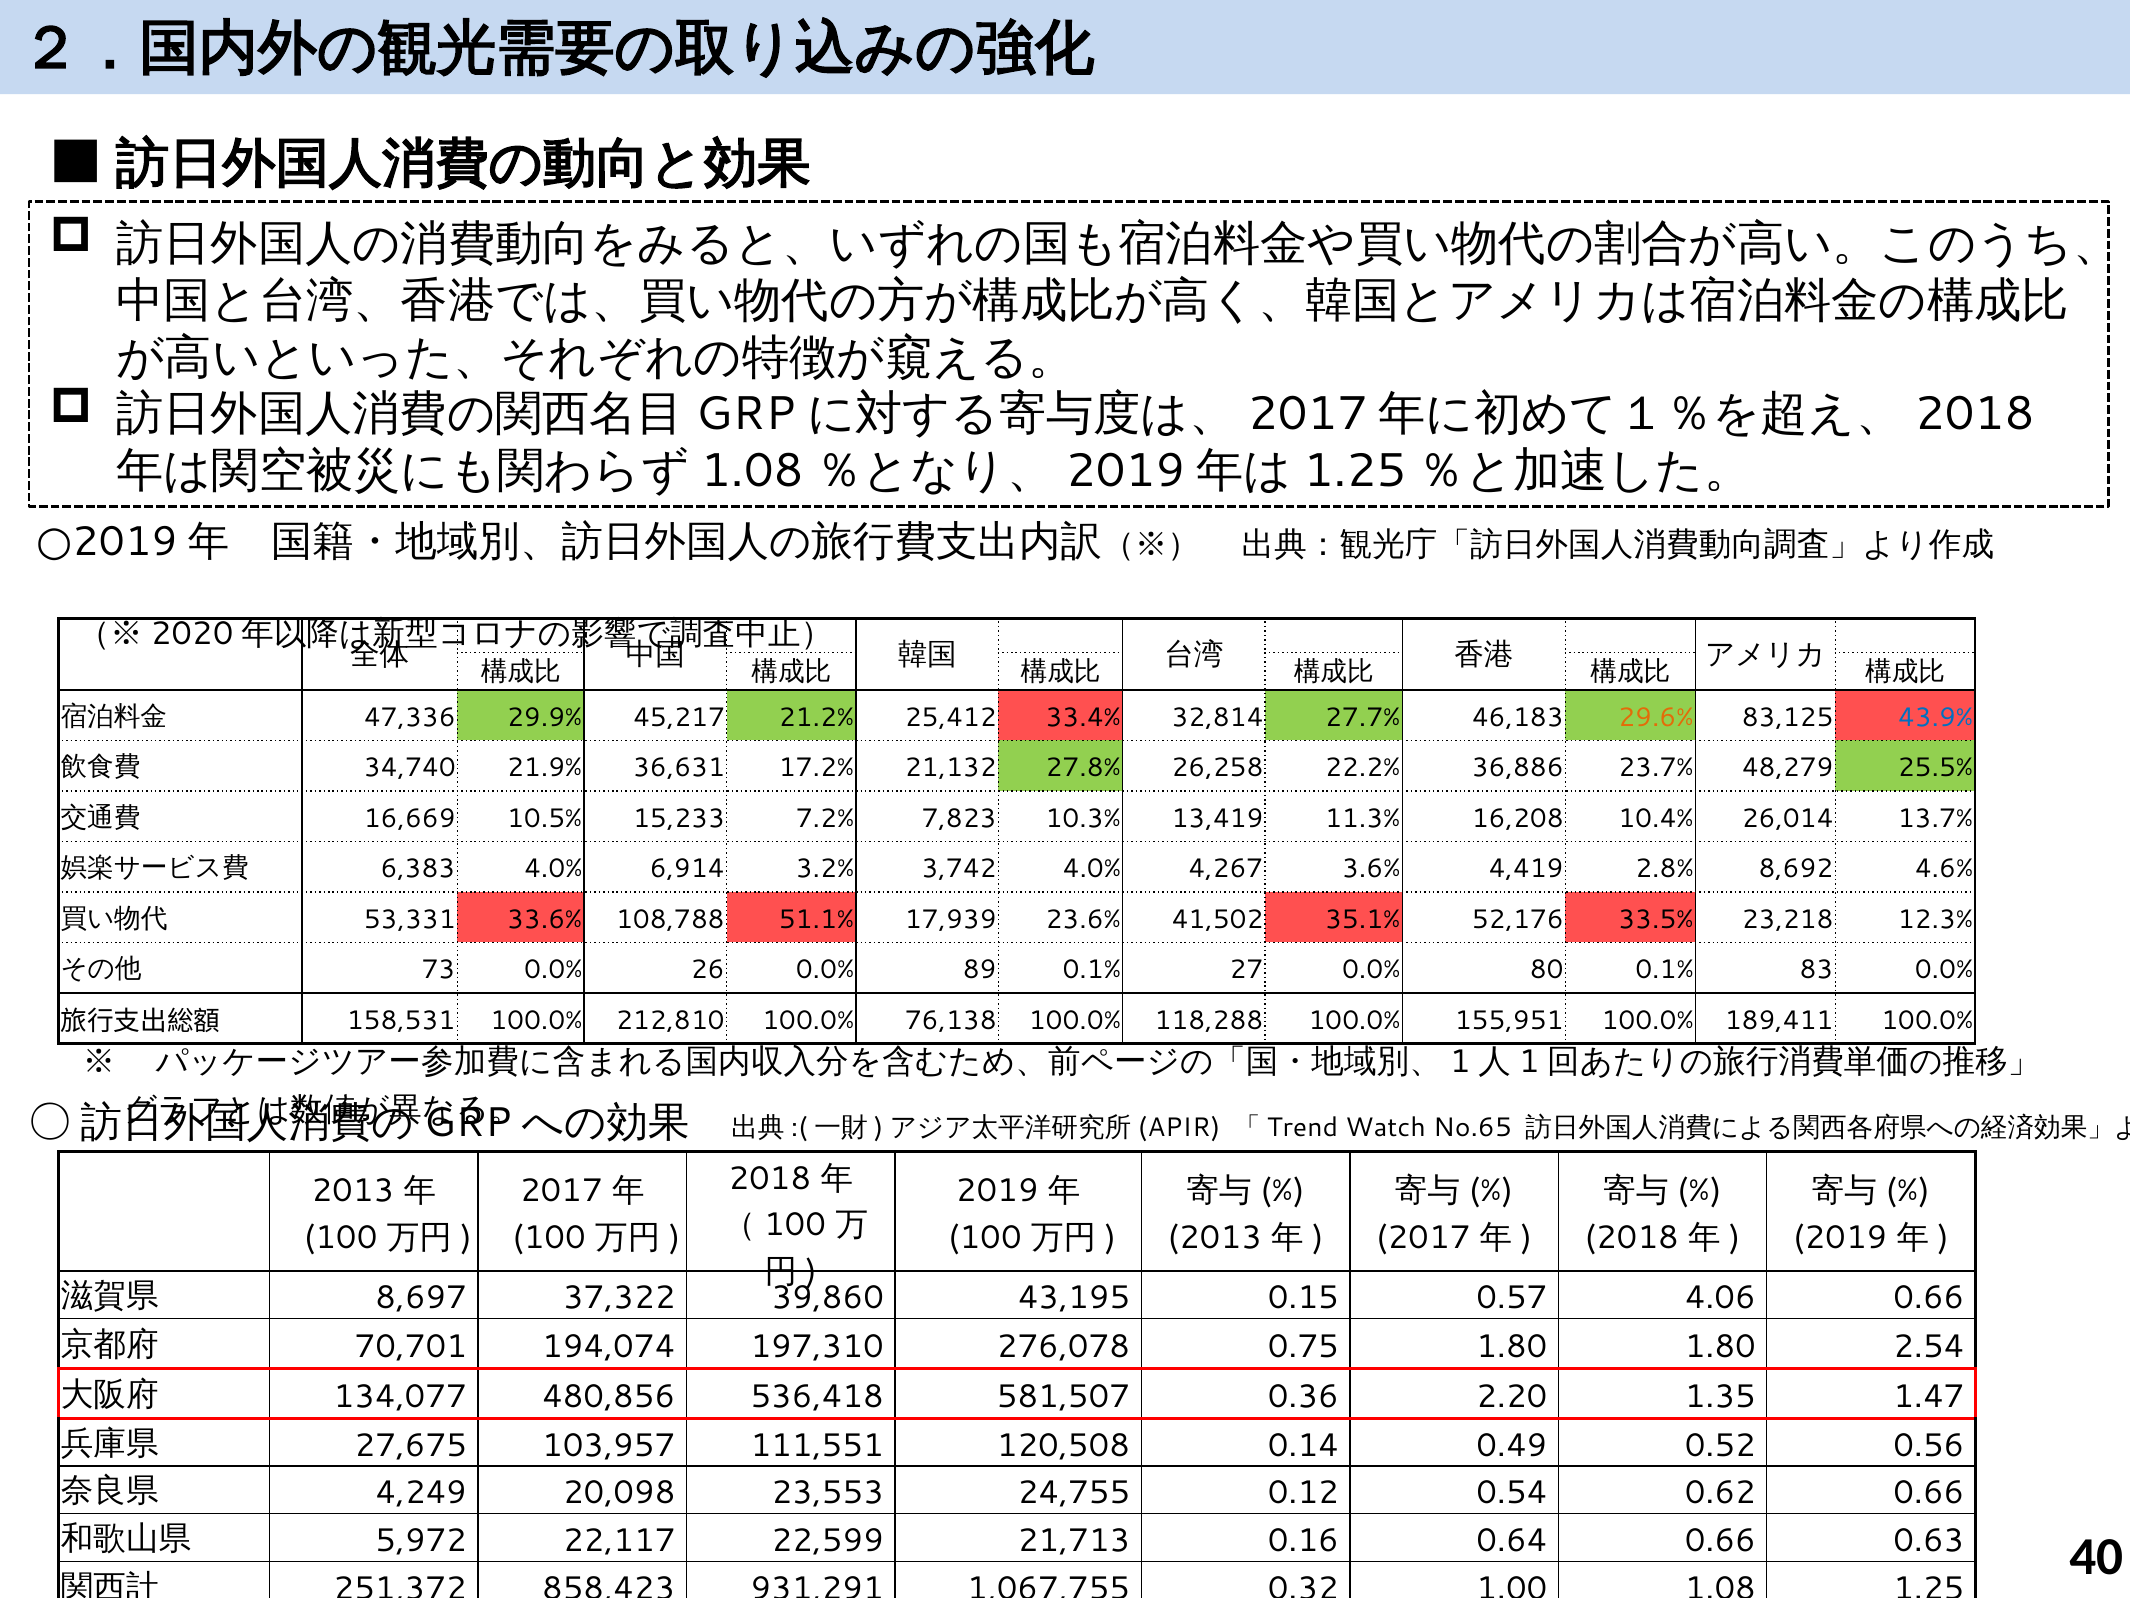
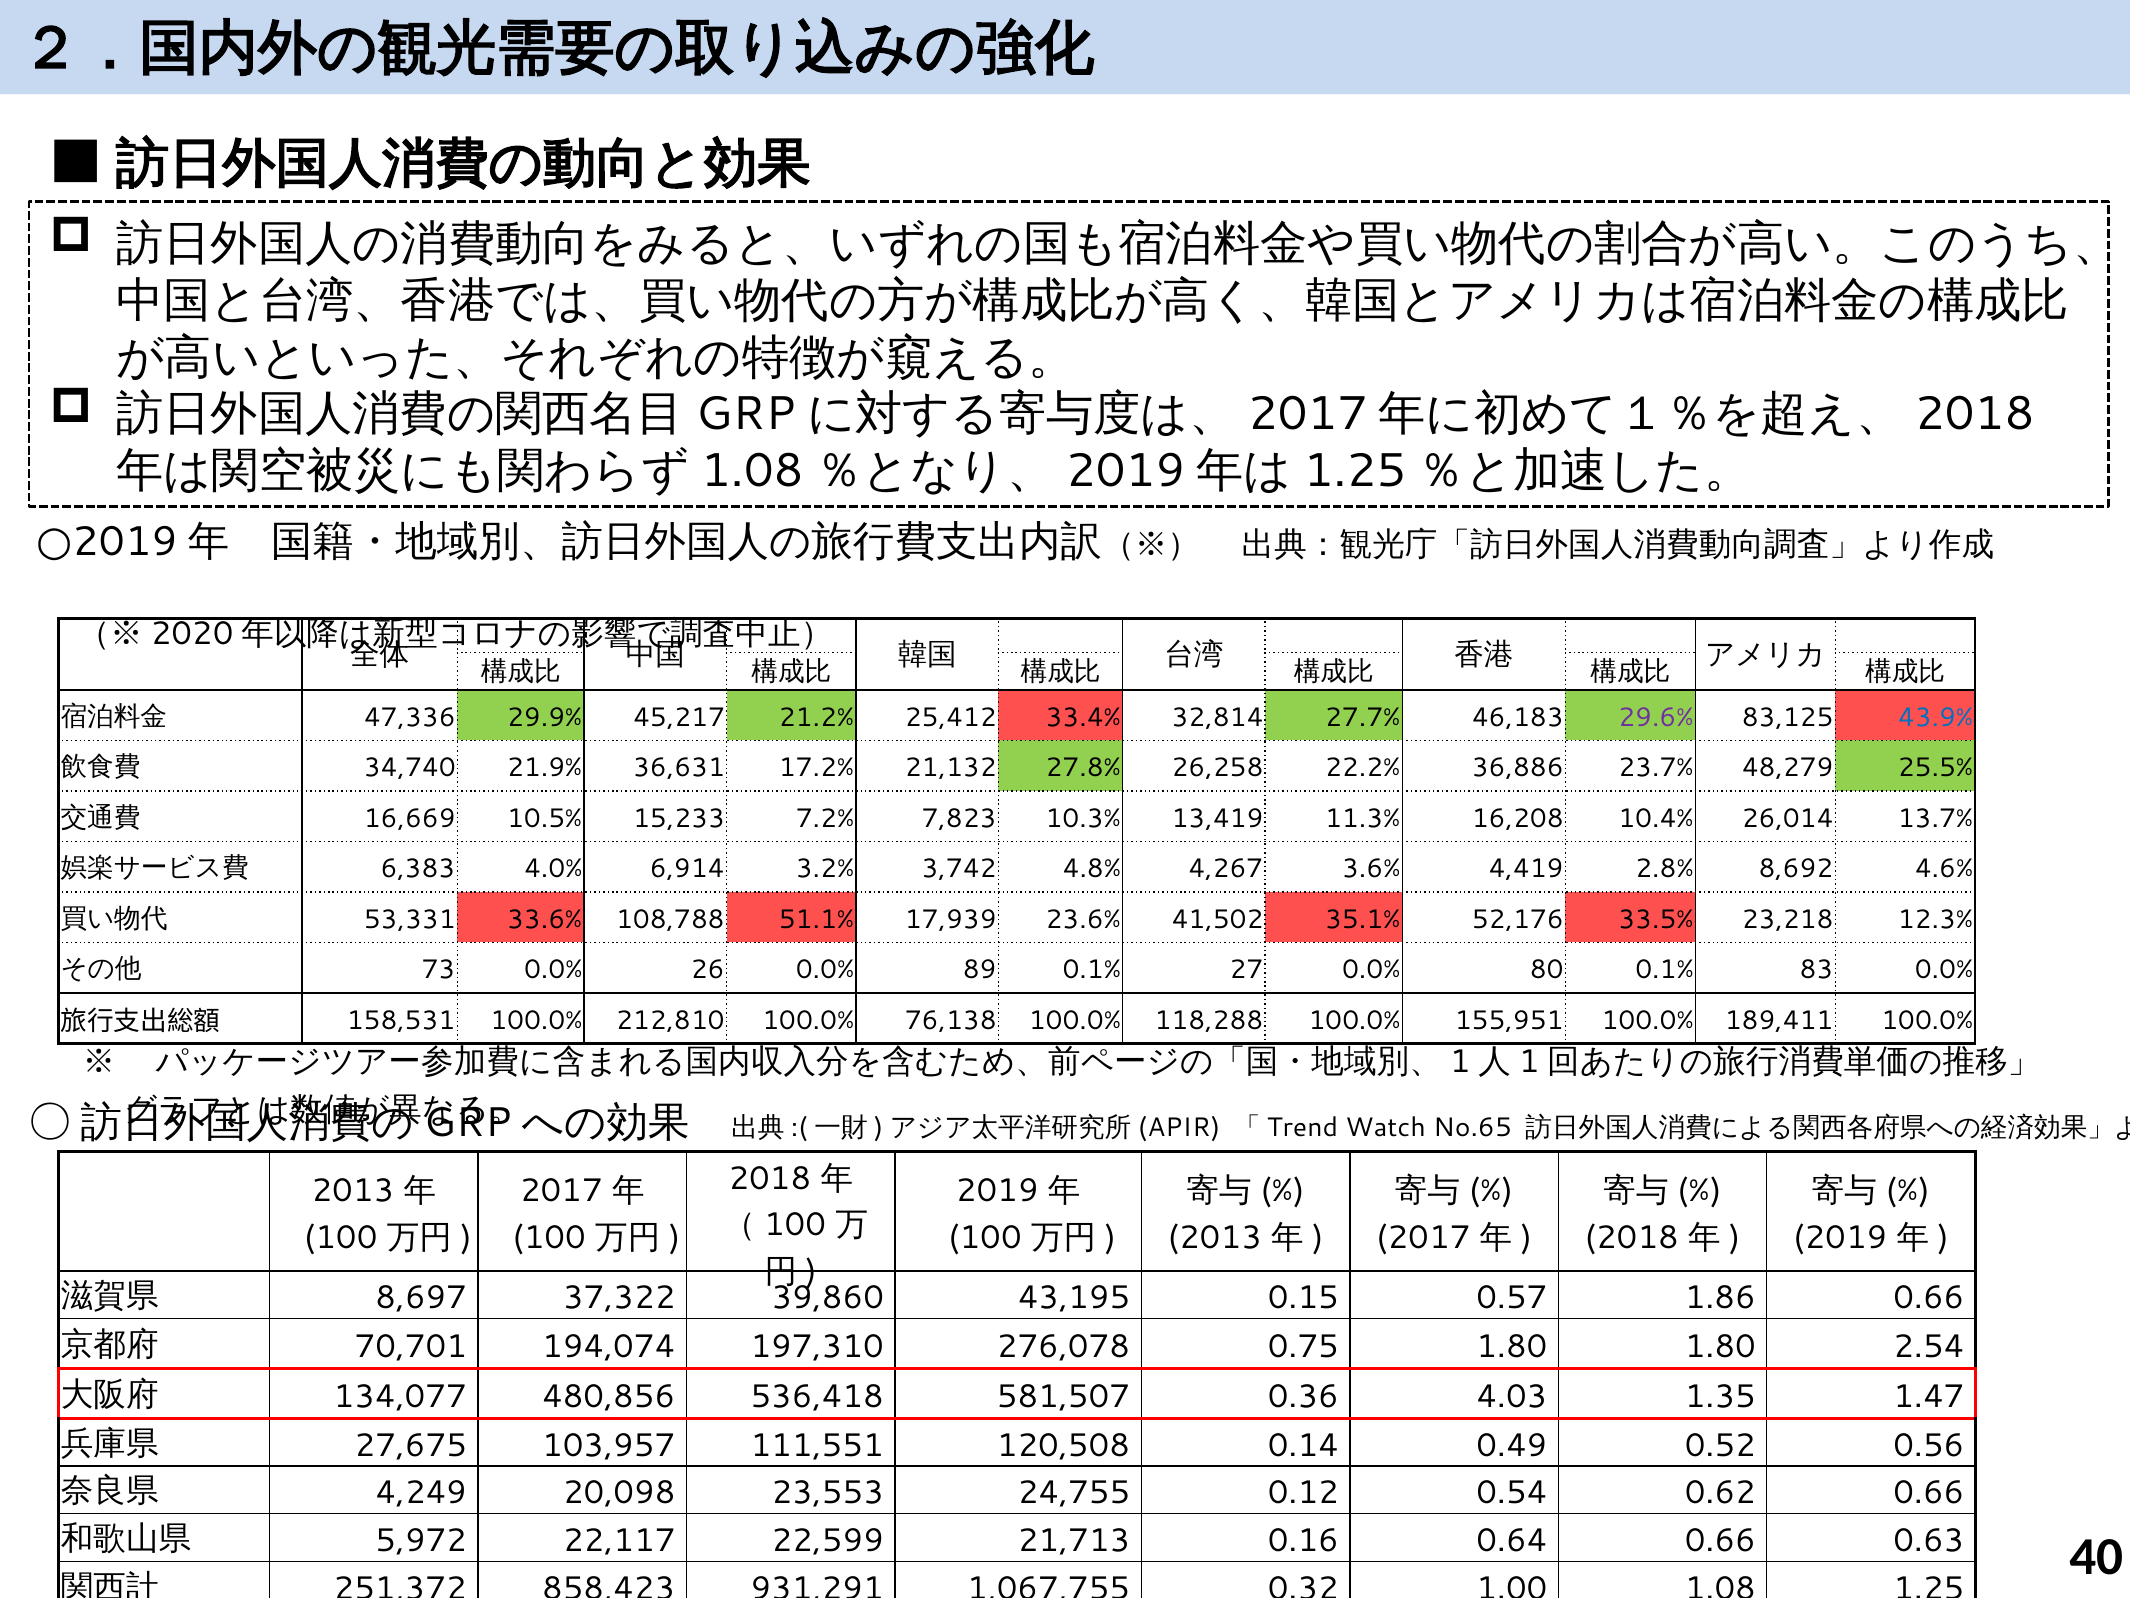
29.6% colour: orange -> purple (1656, 717)
3,742 4.0%: 4.0% -> 4.8% (1092, 869)
4.06: 4.06 -> 1.86 (1720, 1298)
2.20: 2.20 -> 4.03 (1512, 1396)
